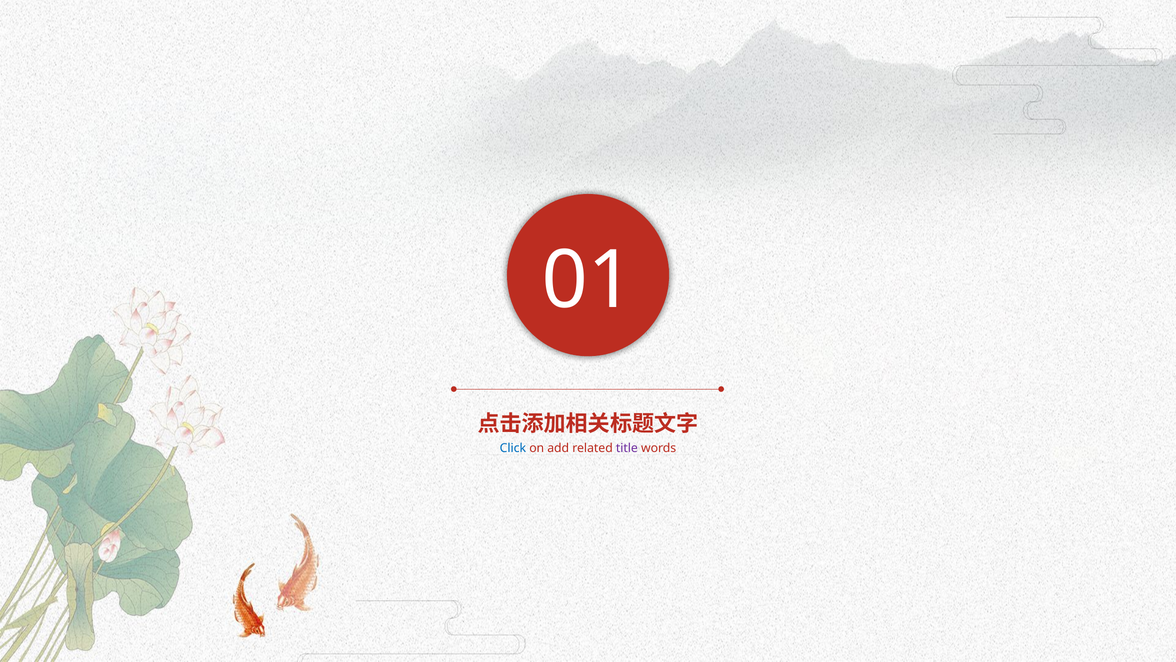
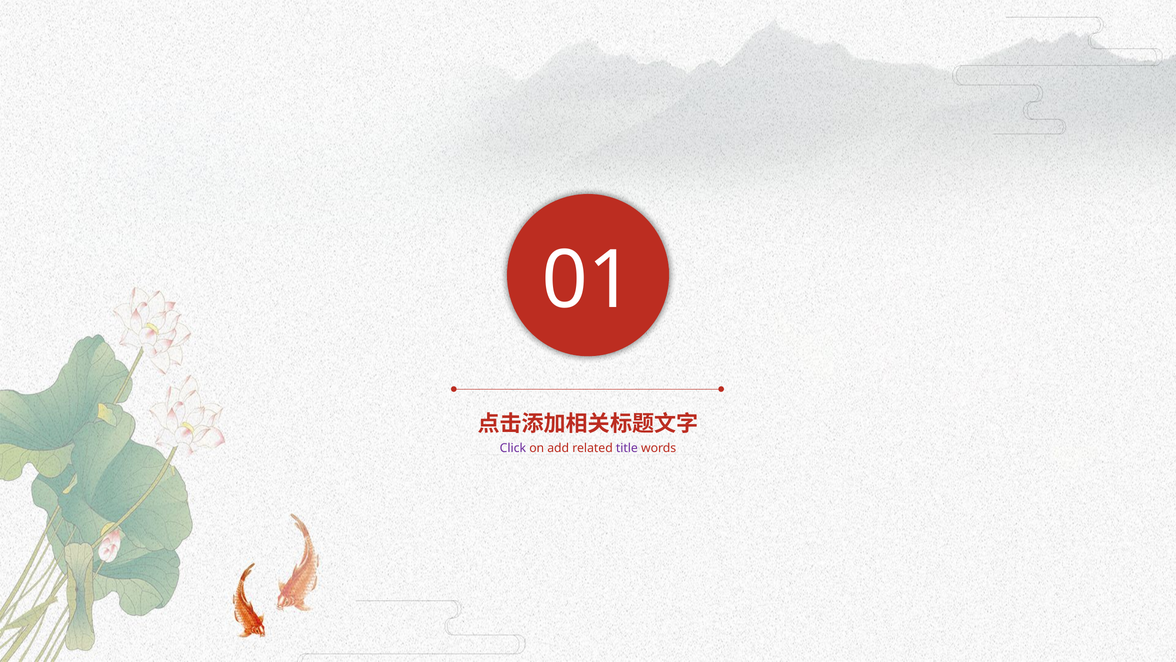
Click colour: blue -> purple (513, 448)
